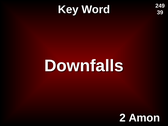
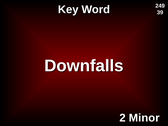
Amon: Amon -> Minor (144, 118)
